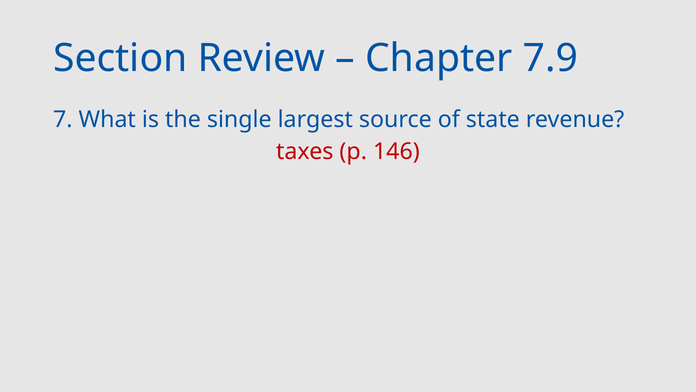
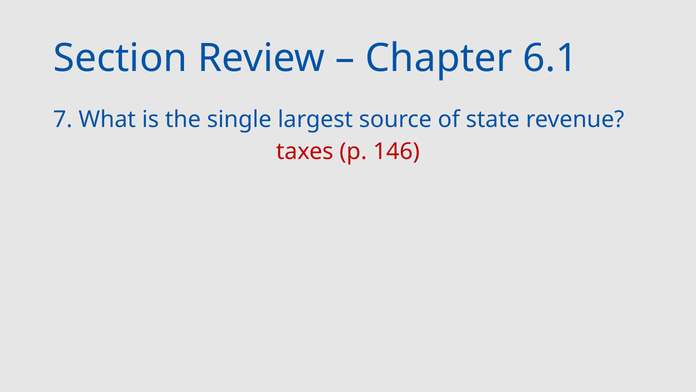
7.9: 7.9 -> 6.1 (550, 58)
